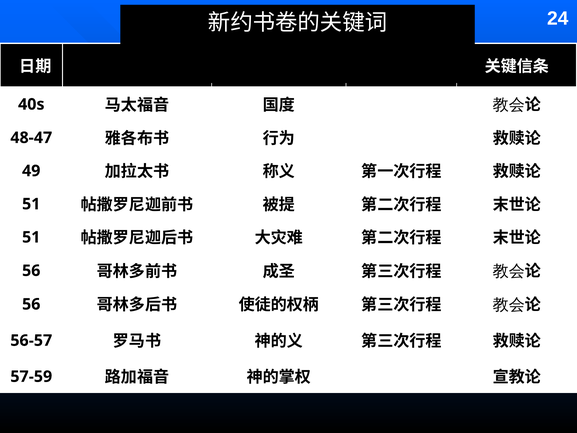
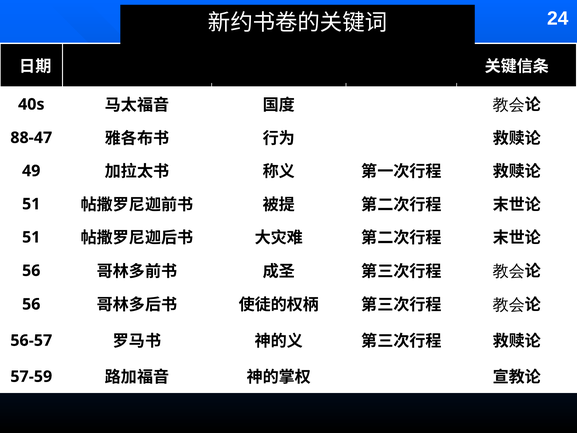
48-47: 48-47 -> 88-47 (31, 138)
